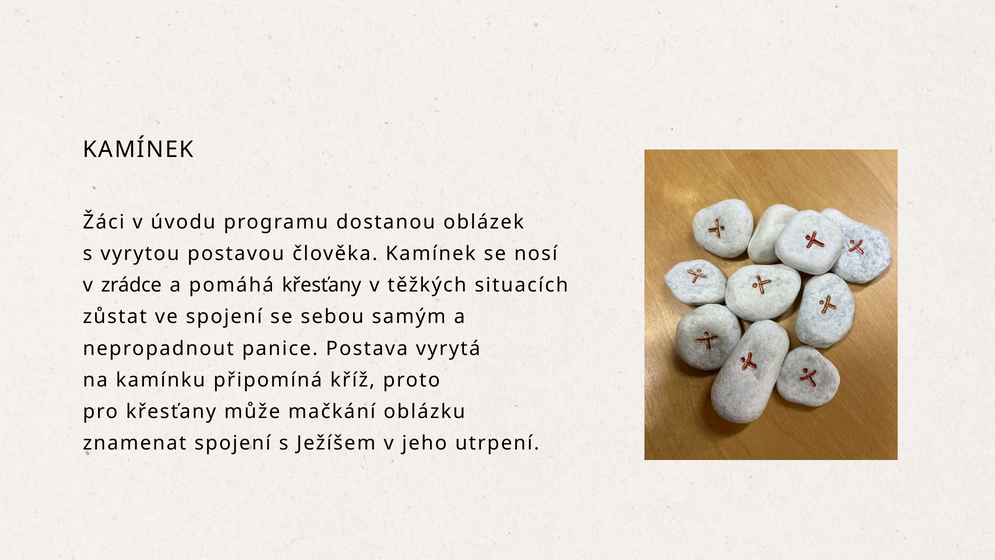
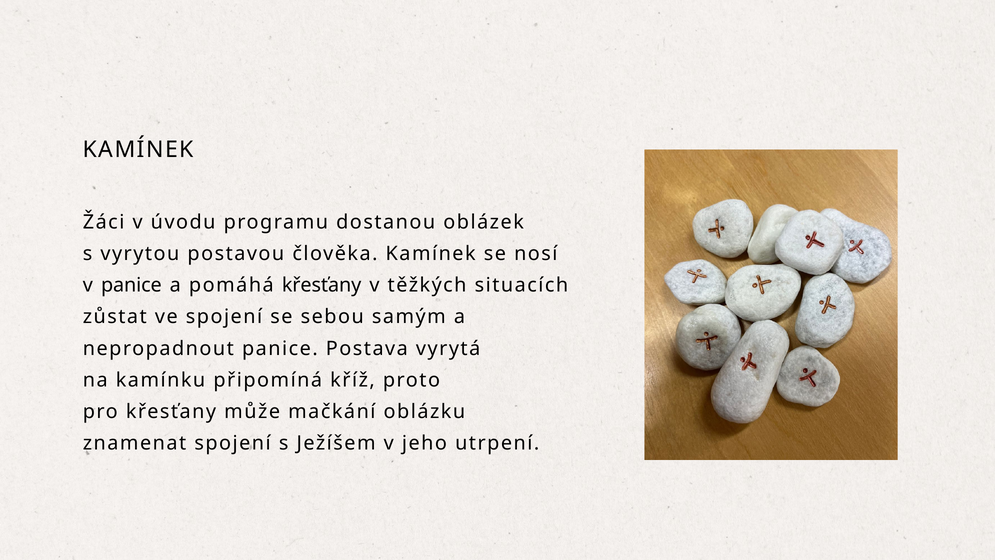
v zrádce: zrádce -> panice (131, 285)
